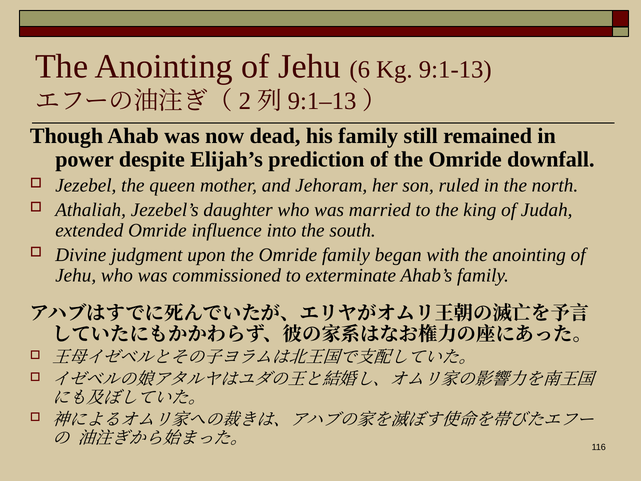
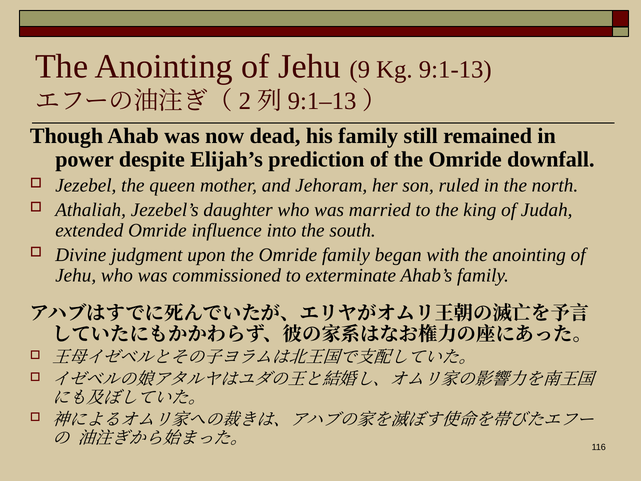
6: 6 -> 9 (360, 70)
